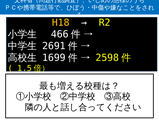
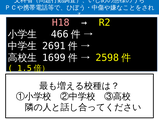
H18 colour: yellow -> pink (61, 22)
